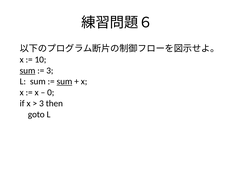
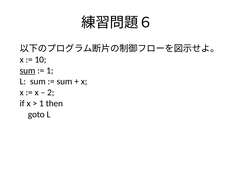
3: 3 -> 1 (50, 70)
sum underline: present -> none (64, 81)
0: 0 -> 2 (51, 92)
3: 3 -> 1 (41, 103)
